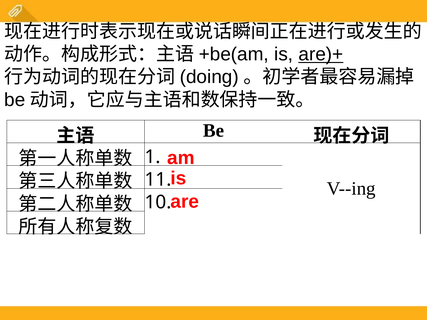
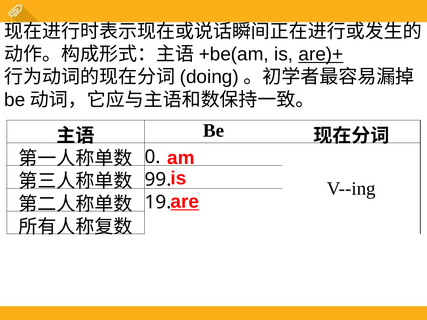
1: 1 -> 0 (153, 157)
11: 11 -> 99 (158, 180)
are underline: none -> present (185, 202)
10: 10 -> 19 (158, 202)
